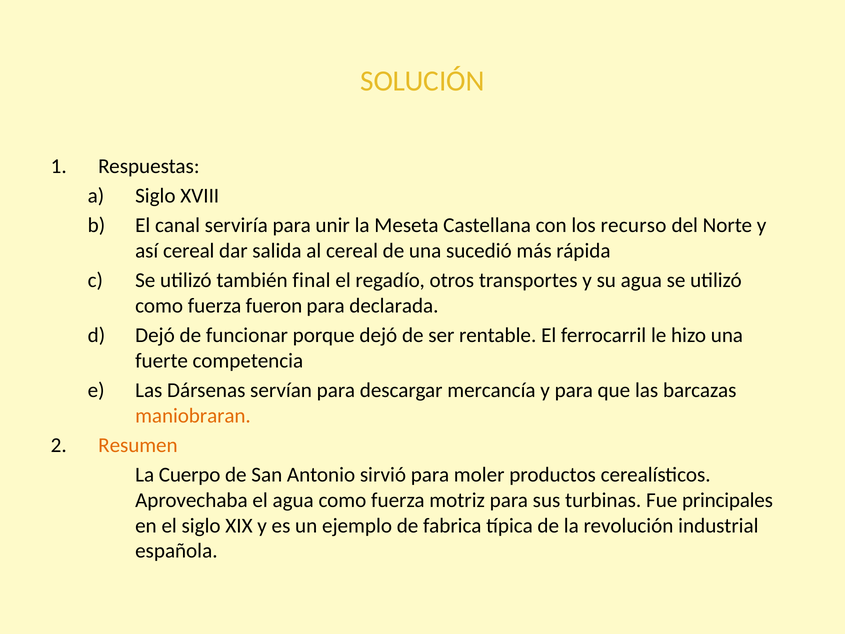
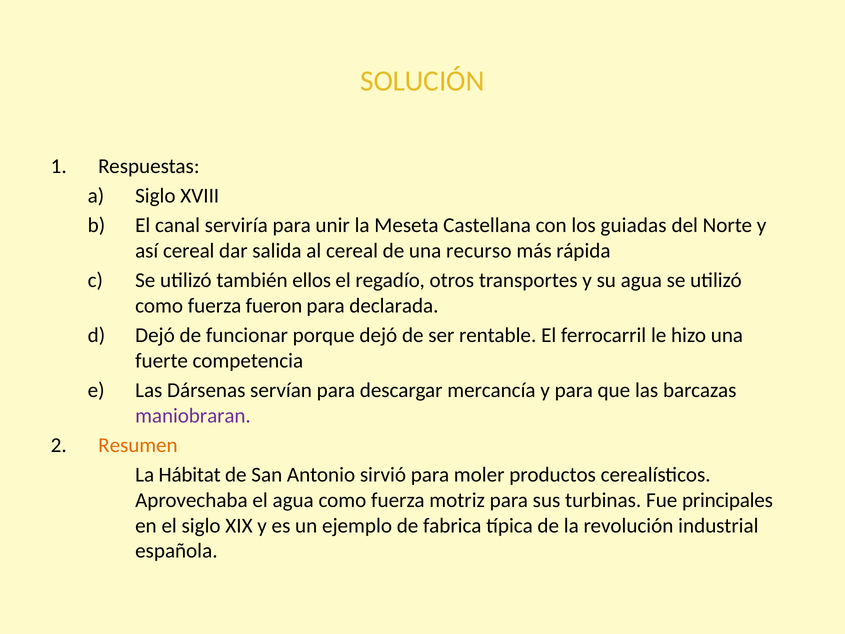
recurso: recurso -> guiadas (634, 225)
sucedió: sucedió -> recurso (479, 251)
final: final -> ellos (312, 280)
maniobraran colour: orange -> purple (193, 416)
Cuerpo: Cuerpo -> Hábitat (190, 475)
